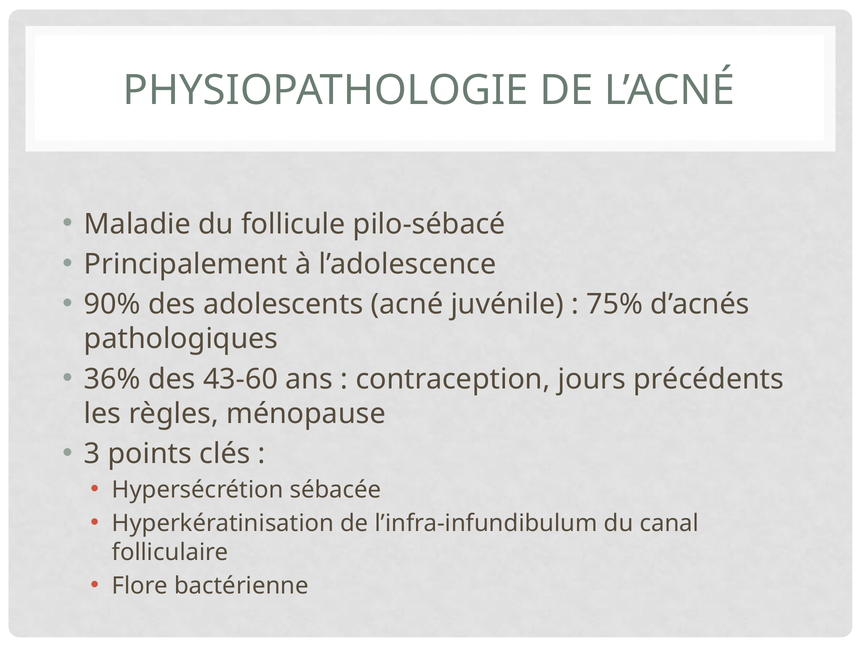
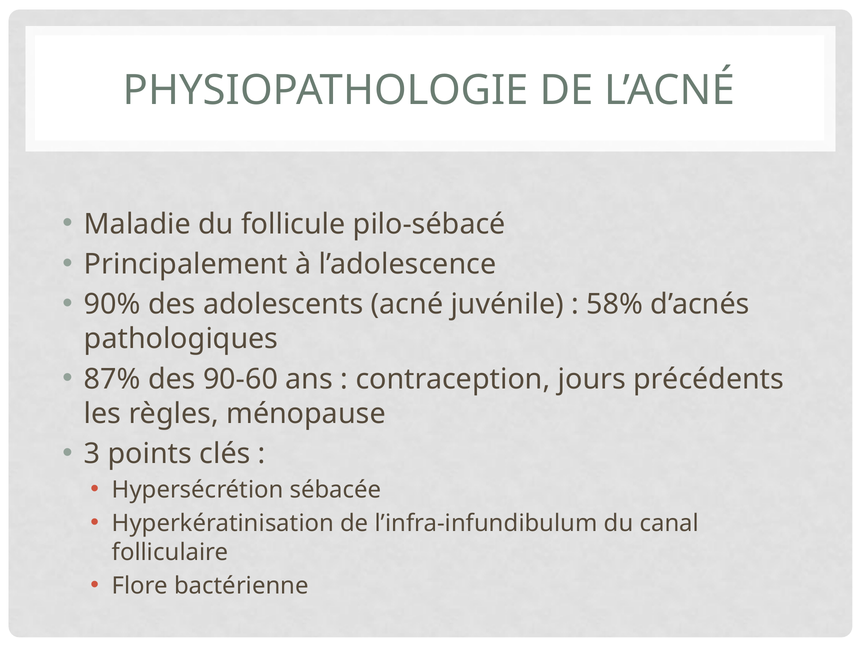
75%: 75% -> 58% (615, 304)
36%: 36% -> 87% (112, 379)
43-60: 43-60 -> 90-60 (241, 379)
